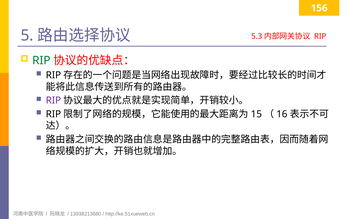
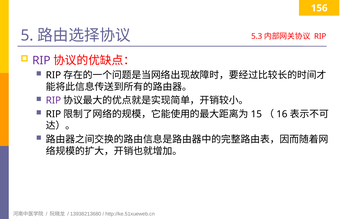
RIP colour: green -> purple (41, 60)
